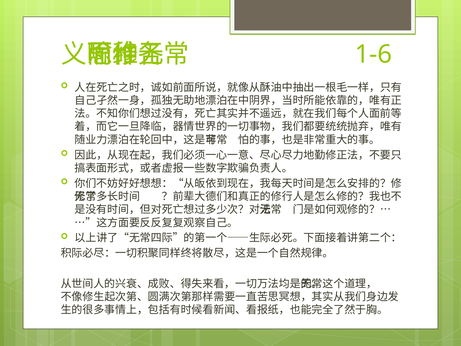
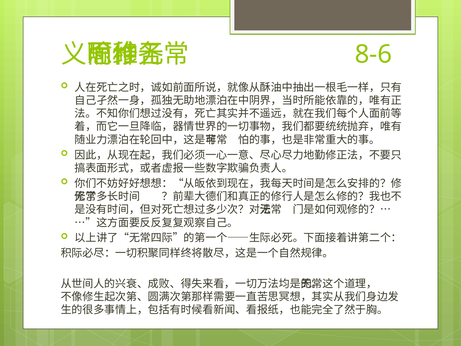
1-6: 1-6 -> 8-6 (373, 54)
